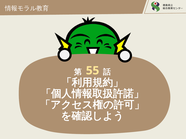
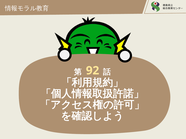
55: 55 -> 92 (93, 71)
